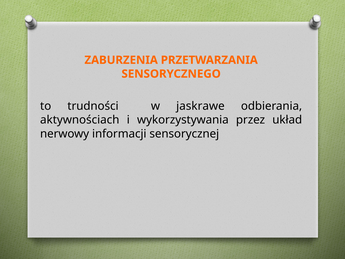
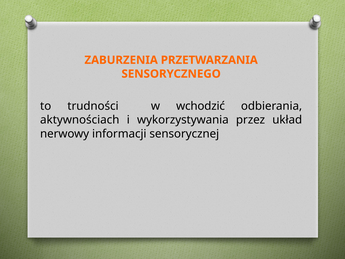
jaskrawe: jaskrawe -> wchodzić (201, 106)
